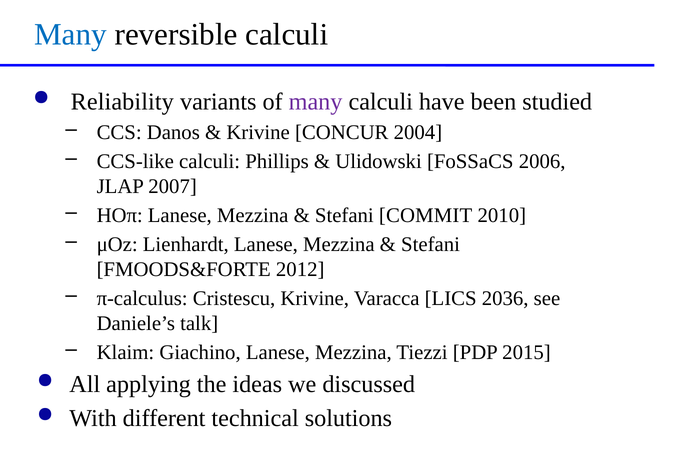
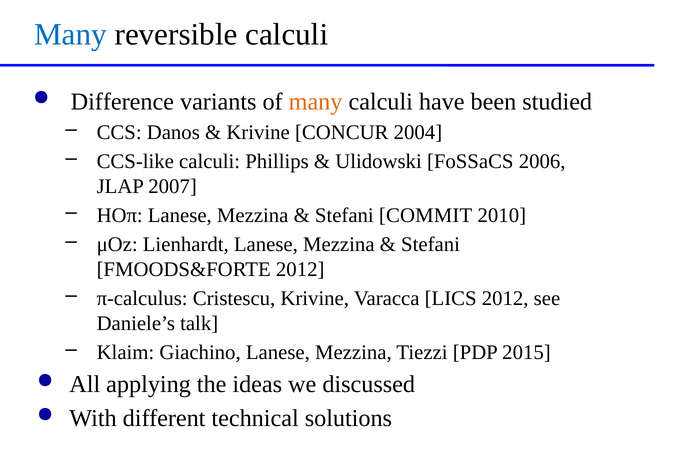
Reliability: Reliability -> Difference (122, 102)
many colour: purple -> orange (316, 102)
LICS 2036: 2036 -> 2012 (505, 299)
